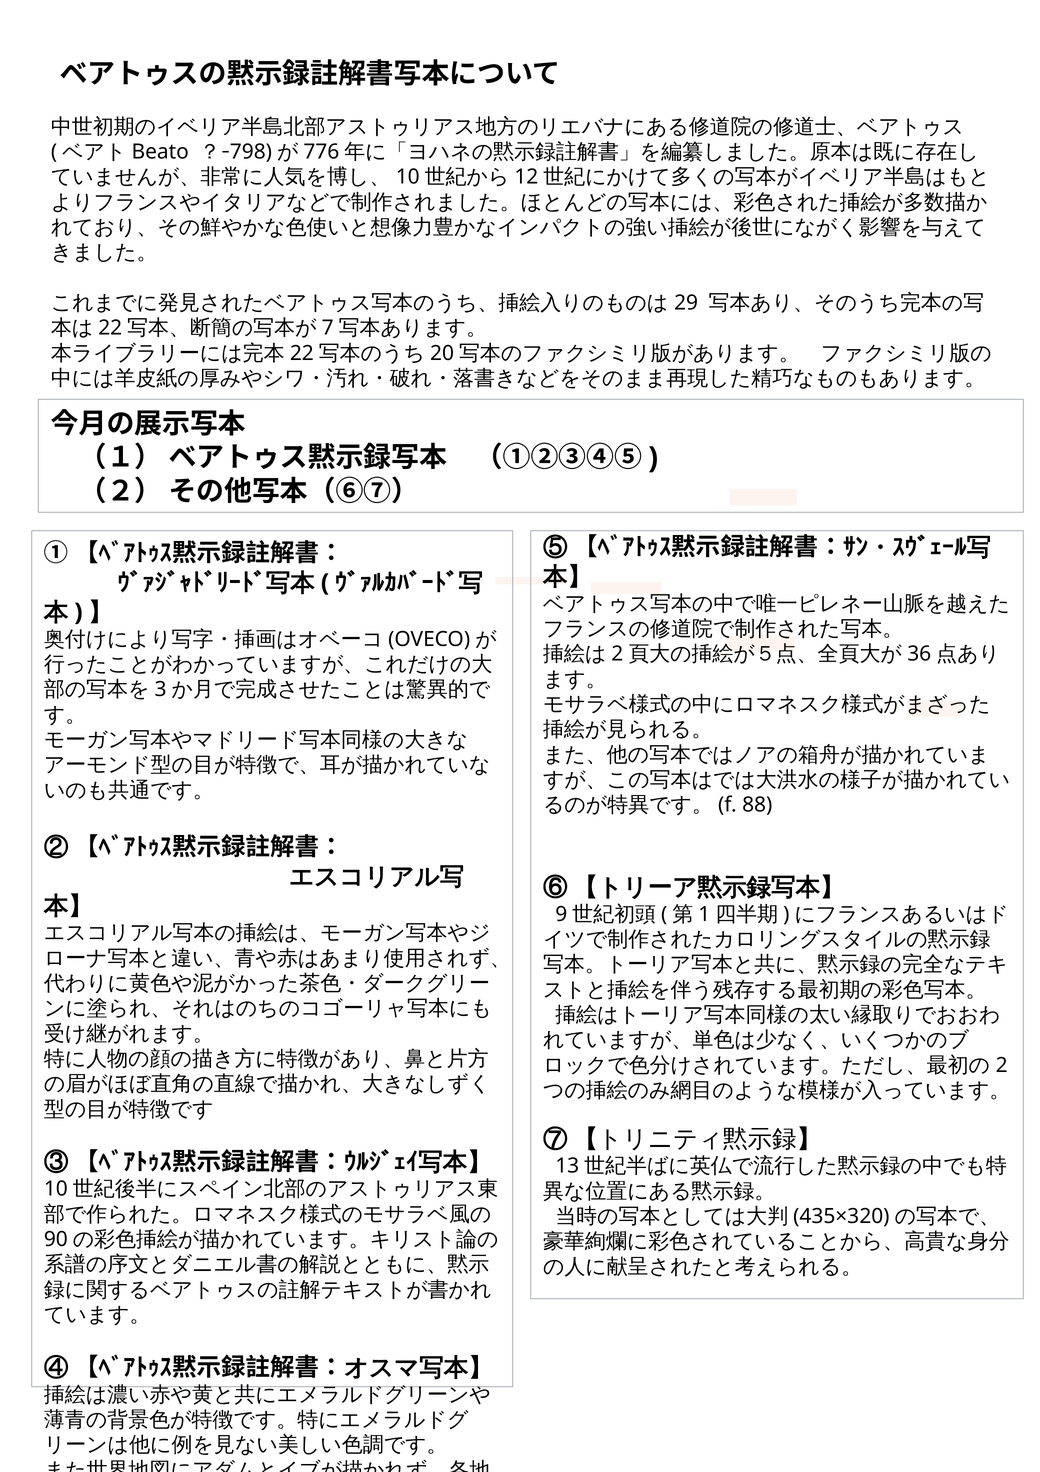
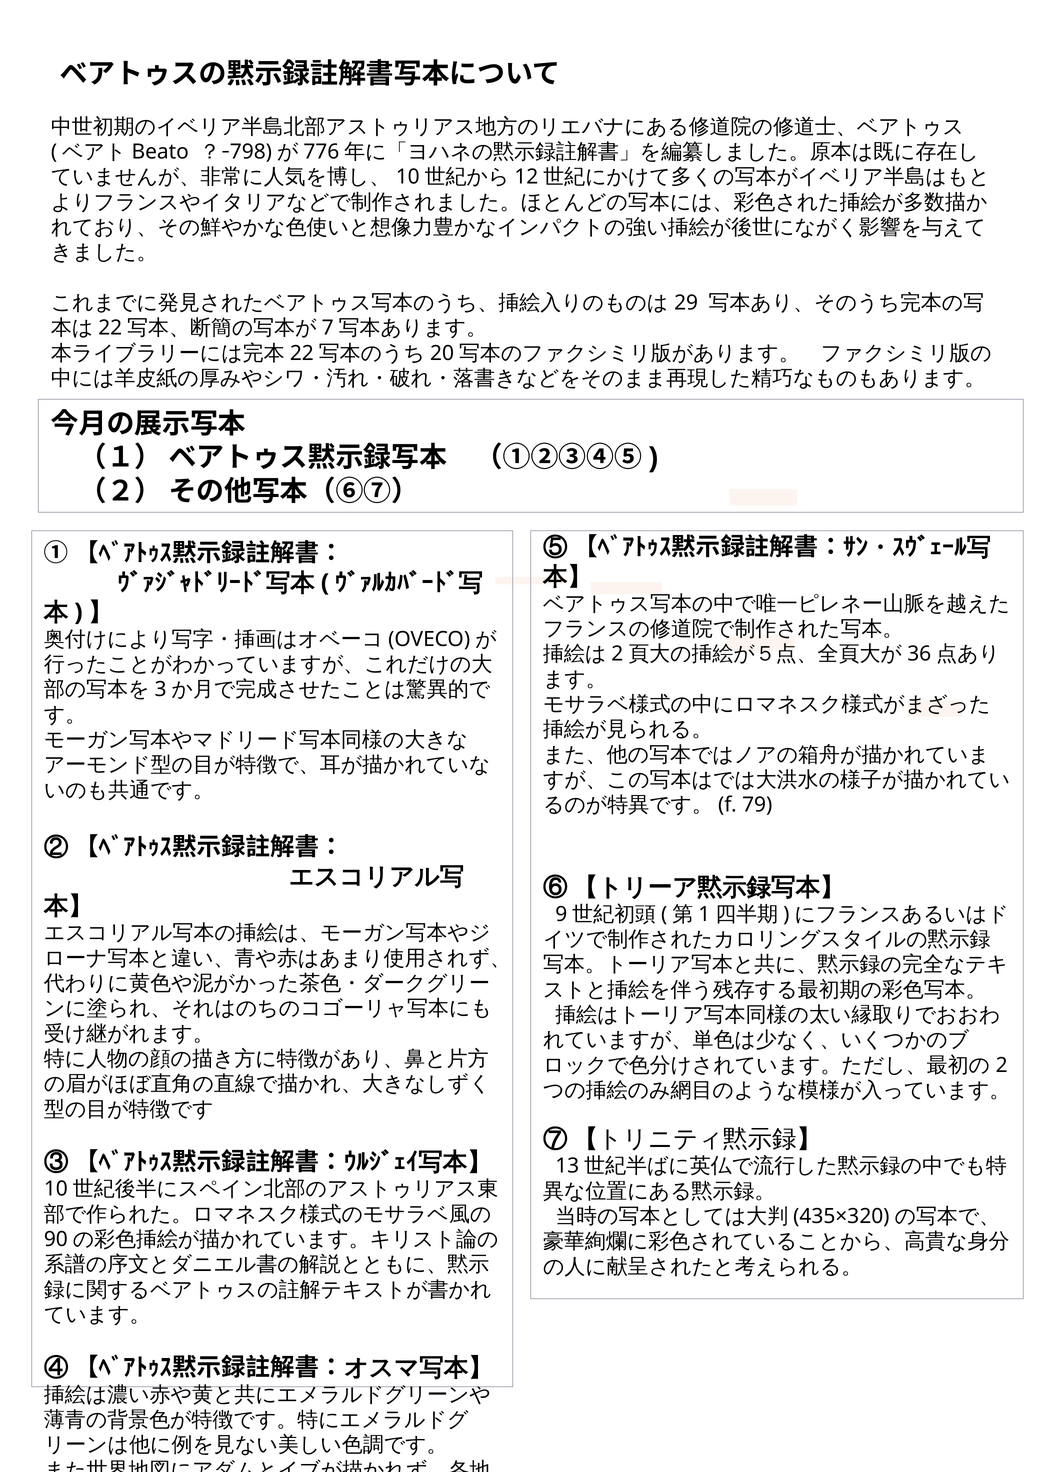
88: 88 -> 79 (757, 804)
